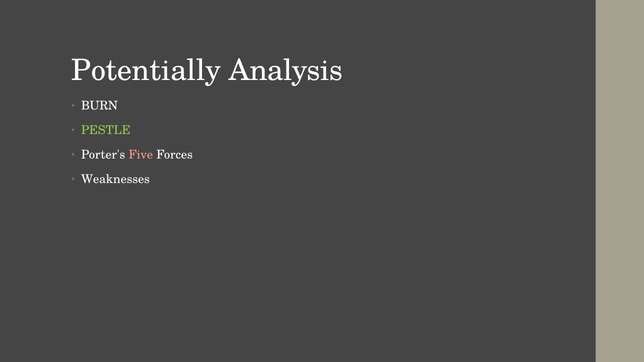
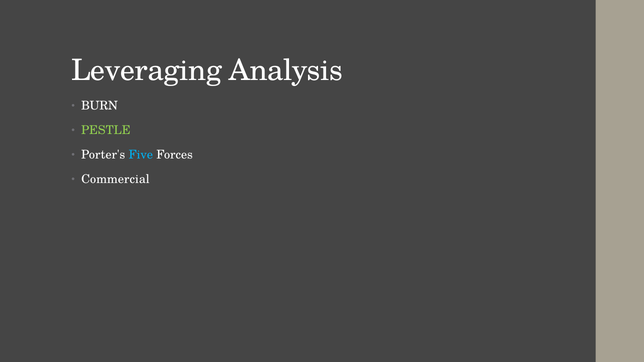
Potentially: Potentially -> Leveraging (147, 71)
Five colour: pink -> light blue (141, 155)
Weaknesses: Weaknesses -> Commercial (115, 180)
